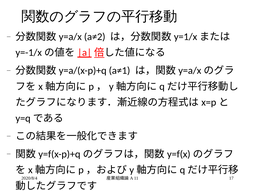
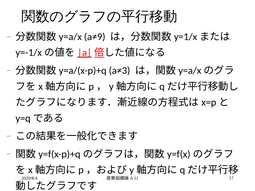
a≠2: a≠2 -> a≠9 (95, 37)
a≠1: a≠1 -> a≠3 (119, 71)
